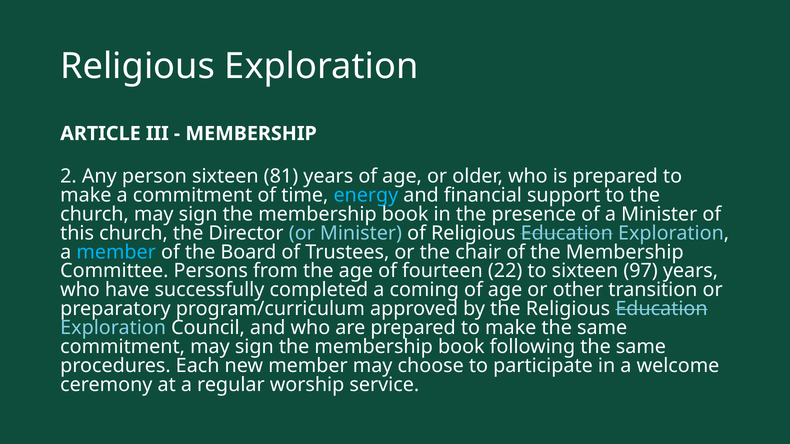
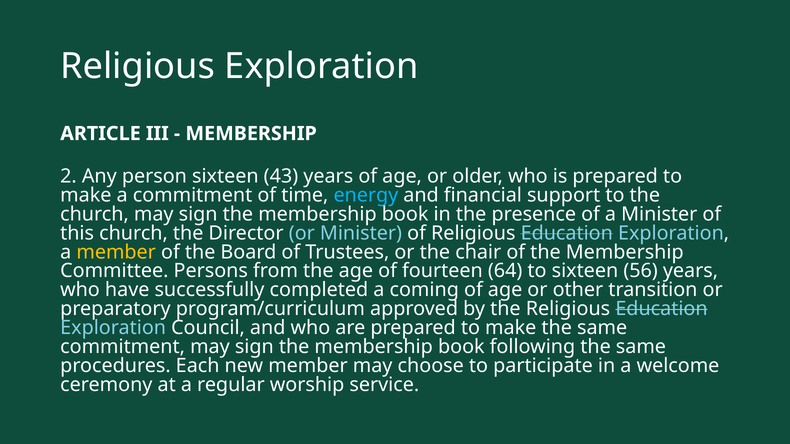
81: 81 -> 43 (281, 176)
member colour: light blue -> yellow (116, 252)
22: 22 -> 64 (505, 271)
97: 97 -> 56 (641, 271)
